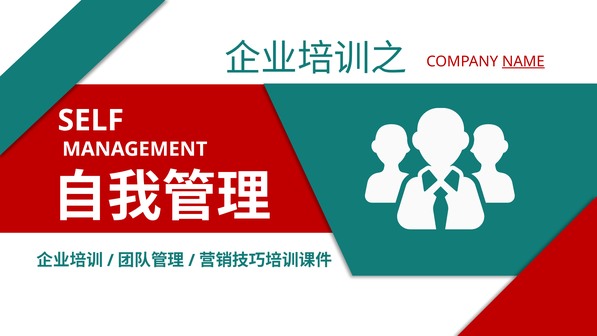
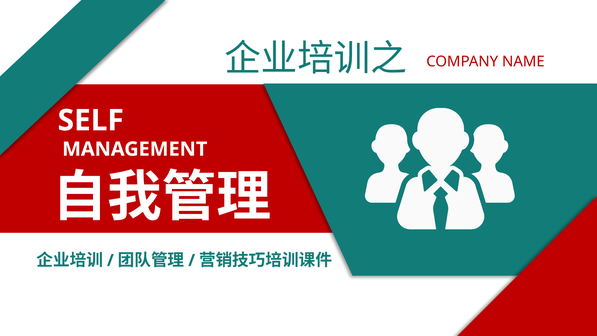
NAME underline: present -> none (523, 61)
